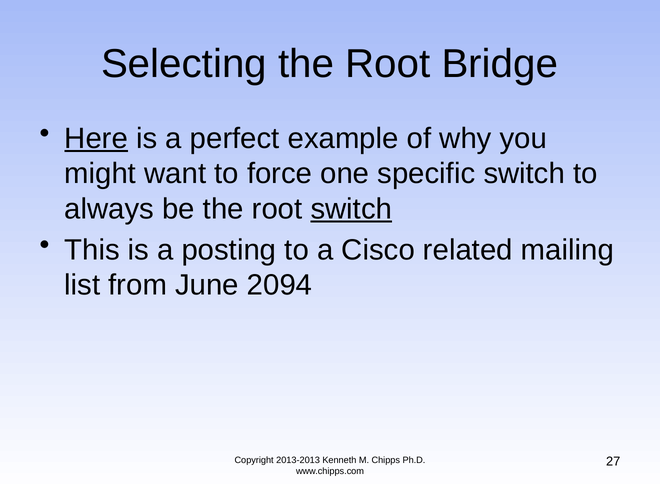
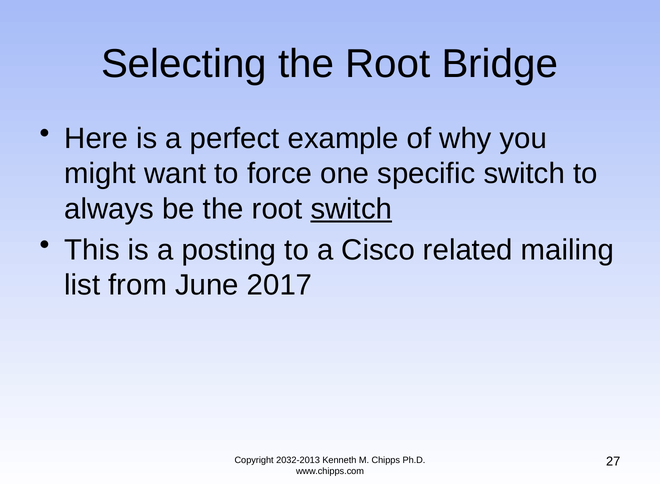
Here underline: present -> none (96, 138)
2094: 2094 -> 2017 (280, 285)
2013-2013: 2013-2013 -> 2032-2013 (298, 460)
